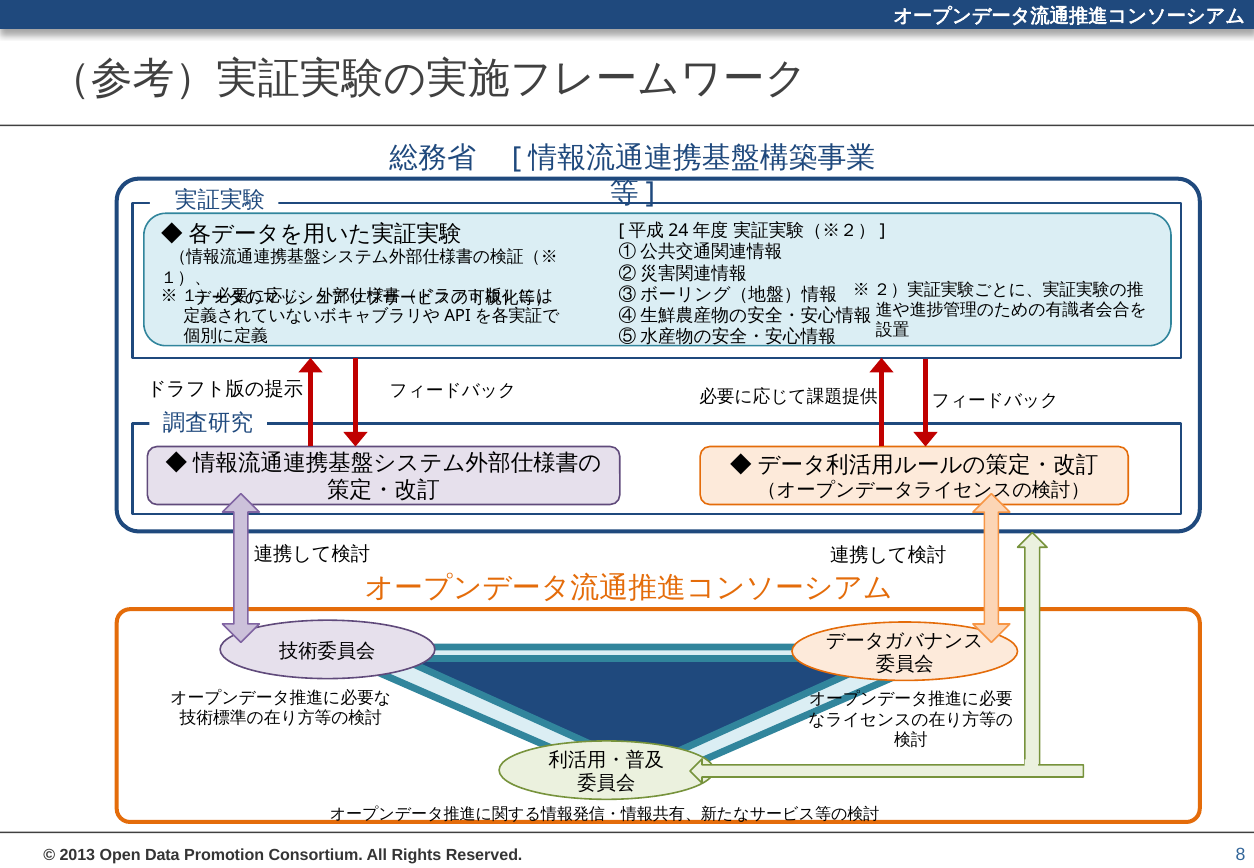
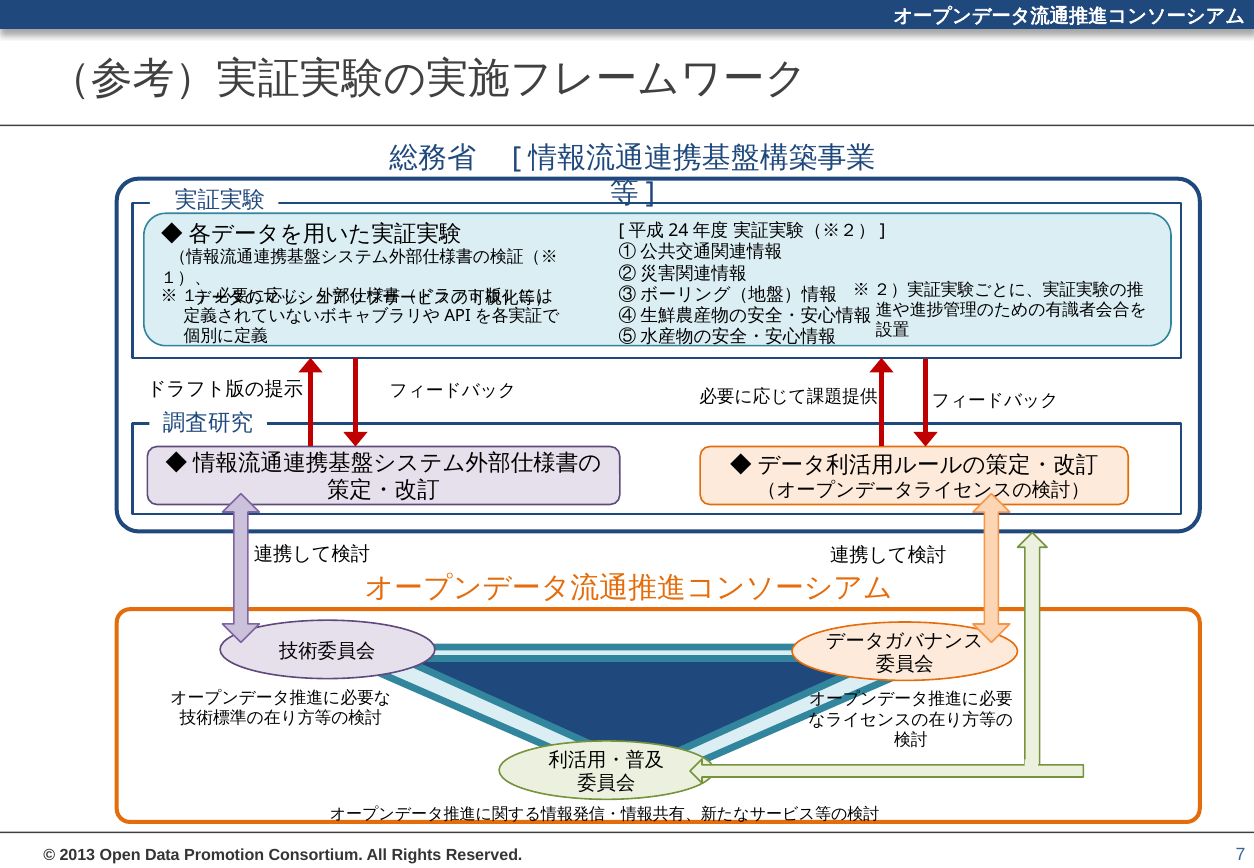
8: 8 -> 7 (1241, 854)
